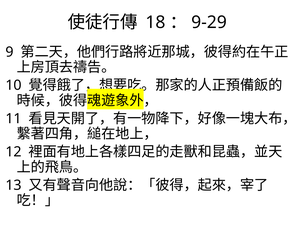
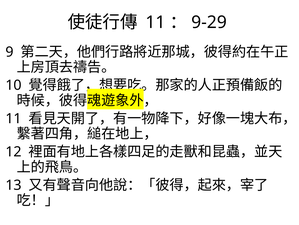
18: 18 -> 11 (155, 22)
